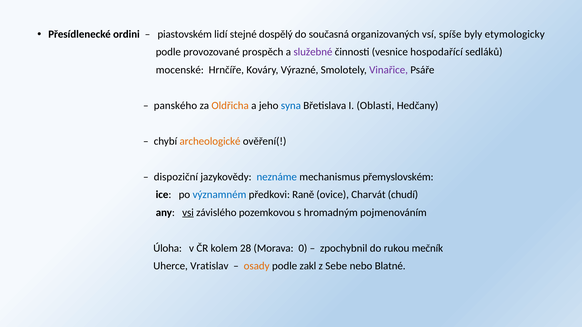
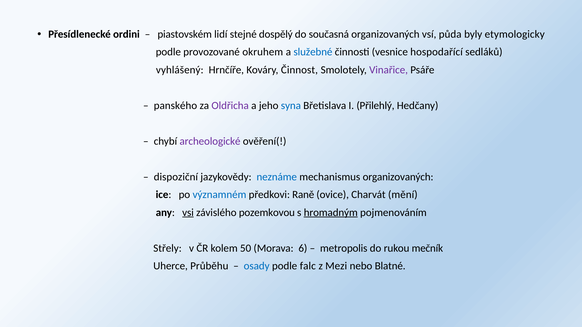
spíše: spíše -> půda (450, 34)
prospěch: prospěch -> okruhem (263, 52)
služebné colour: purple -> blue (313, 52)
mocenské: mocenské -> vyhlášený (180, 70)
Výrazné: Výrazné -> Činnost (299, 70)
Oldřicha colour: orange -> purple (230, 106)
Oblasti: Oblasti -> Přilehlý (375, 106)
archeologické colour: orange -> purple (210, 141)
mechanismus přemyslovském: přemyslovském -> organizovaných (398, 177)
chudí: chudí -> mění (403, 195)
hromadným underline: none -> present (331, 213)
Úloha: Úloha -> Střely (168, 248)
28: 28 -> 50 (246, 248)
0: 0 -> 6 (303, 248)
zpochybnil: zpochybnil -> metropolis (344, 248)
Vratislav: Vratislav -> Průběhu (209, 266)
osady colour: orange -> blue (257, 266)
zakl: zakl -> falc (308, 266)
Sebe: Sebe -> Mezi (336, 266)
